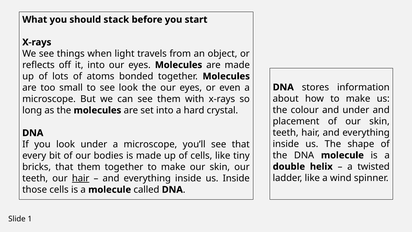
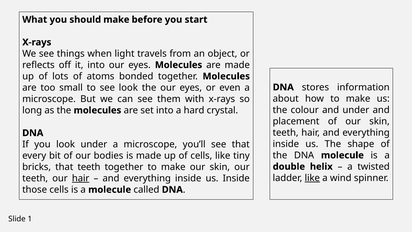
should stack: stack -> make (116, 20)
that them: them -> teeth (89, 167)
like underline: none -> present (312, 178)
